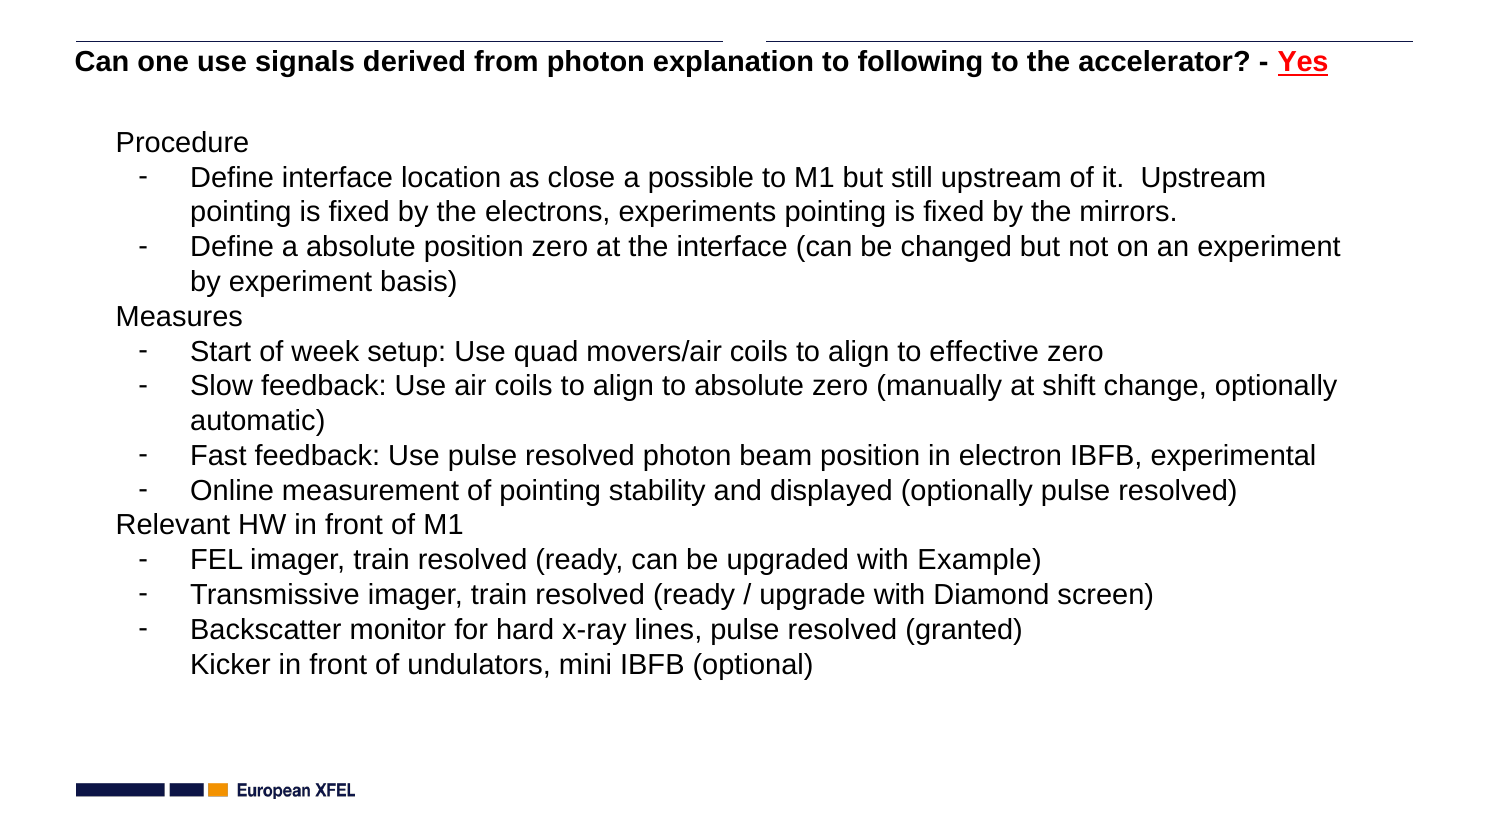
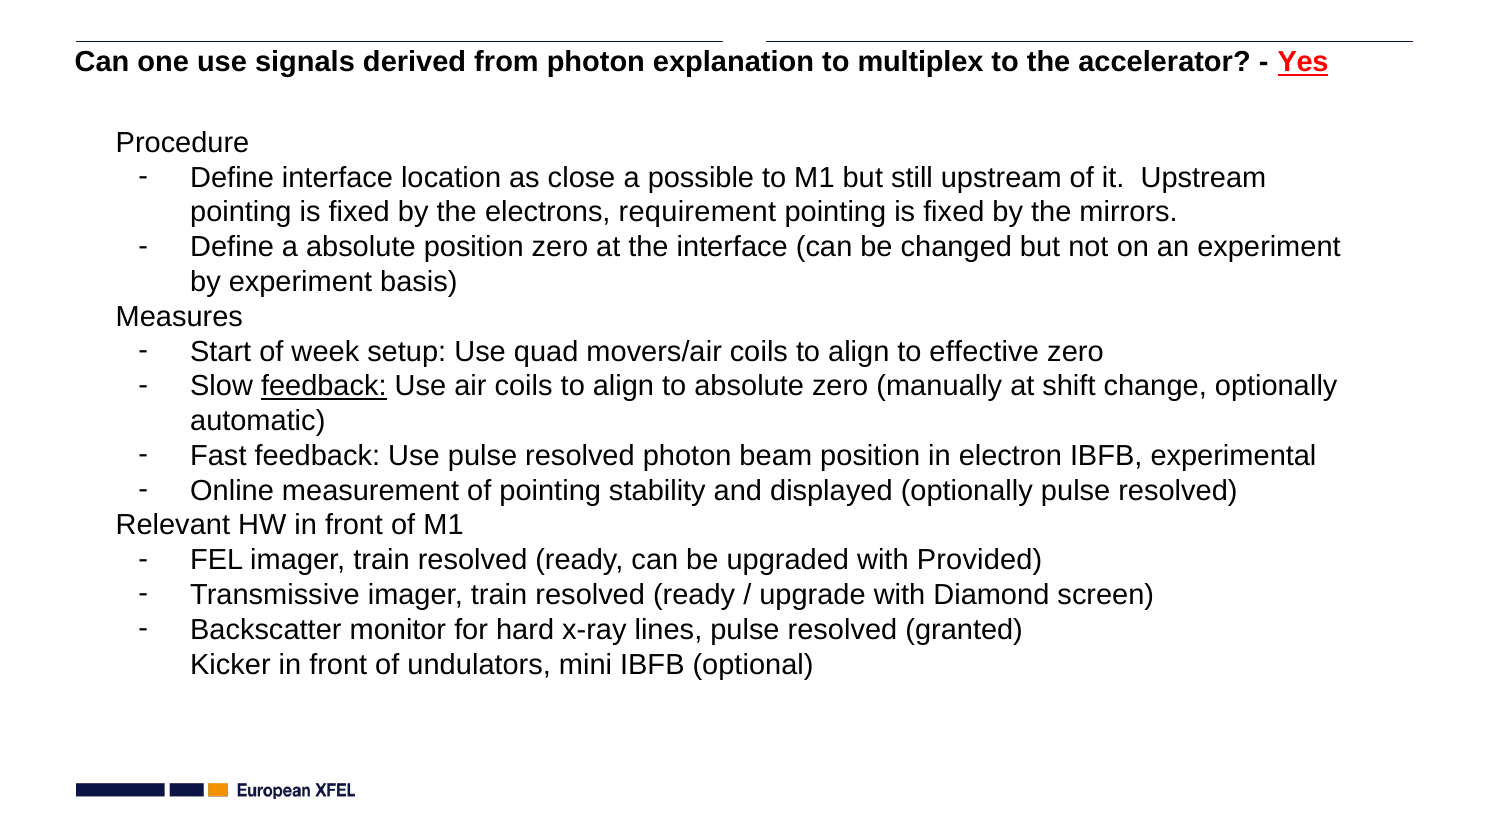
following: following -> multiplex (921, 62)
experiments: experiments -> requirement (697, 212)
feedback underline: none -> present (324, 386)
Example: Example -> Provided (980, 560)
